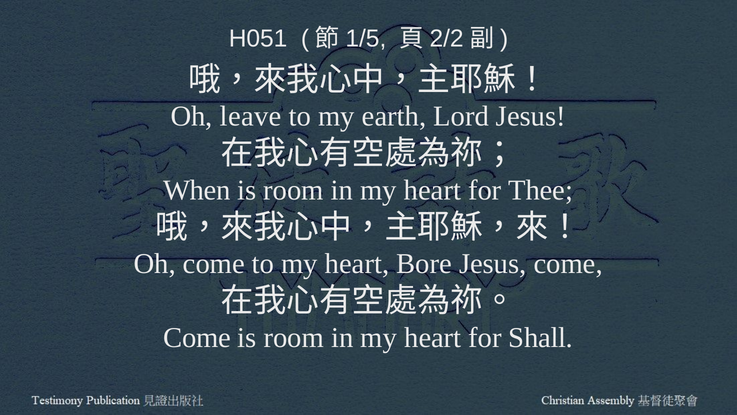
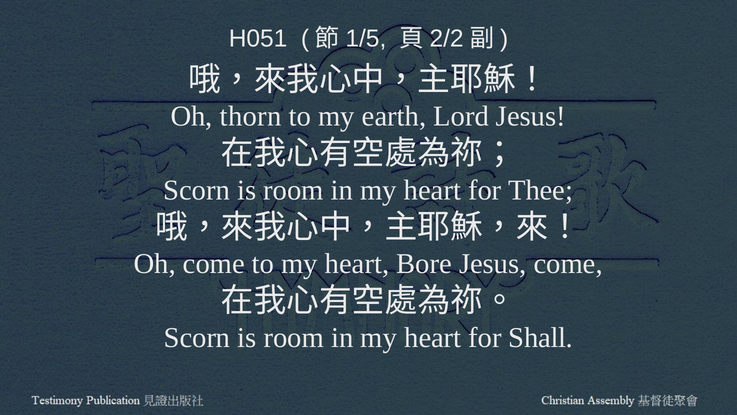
leave: leave -> thorn (251, 116)
When: When -> Scorn (197, 190)
Come: Come -> Scorn (197, 337)
